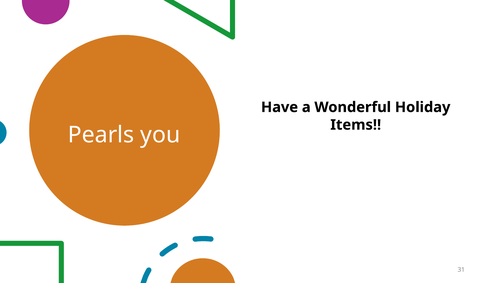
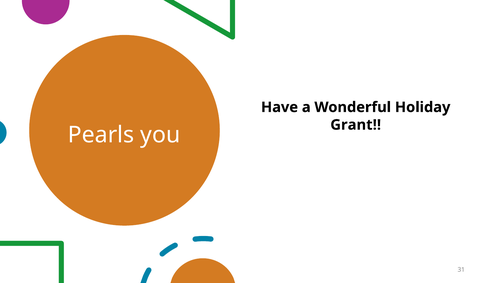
Items: Items -> Grant (356, 125)
